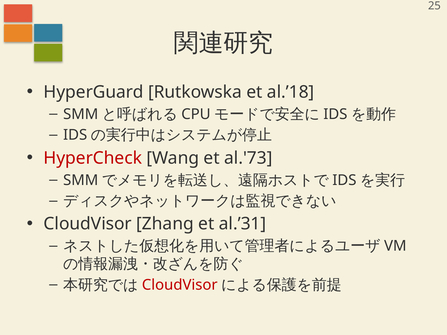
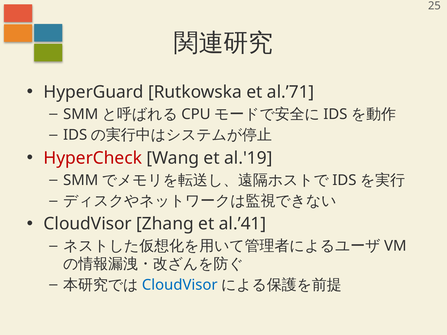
al.’18: al.’18 -> al.’71 (291, 92)
al.'73: al.'73 -> al.'19 (248, 158)
al.’31: al.’31 -> al.’41 (243, 224)
CloudVisor colour: red -> blue (180, 285)
